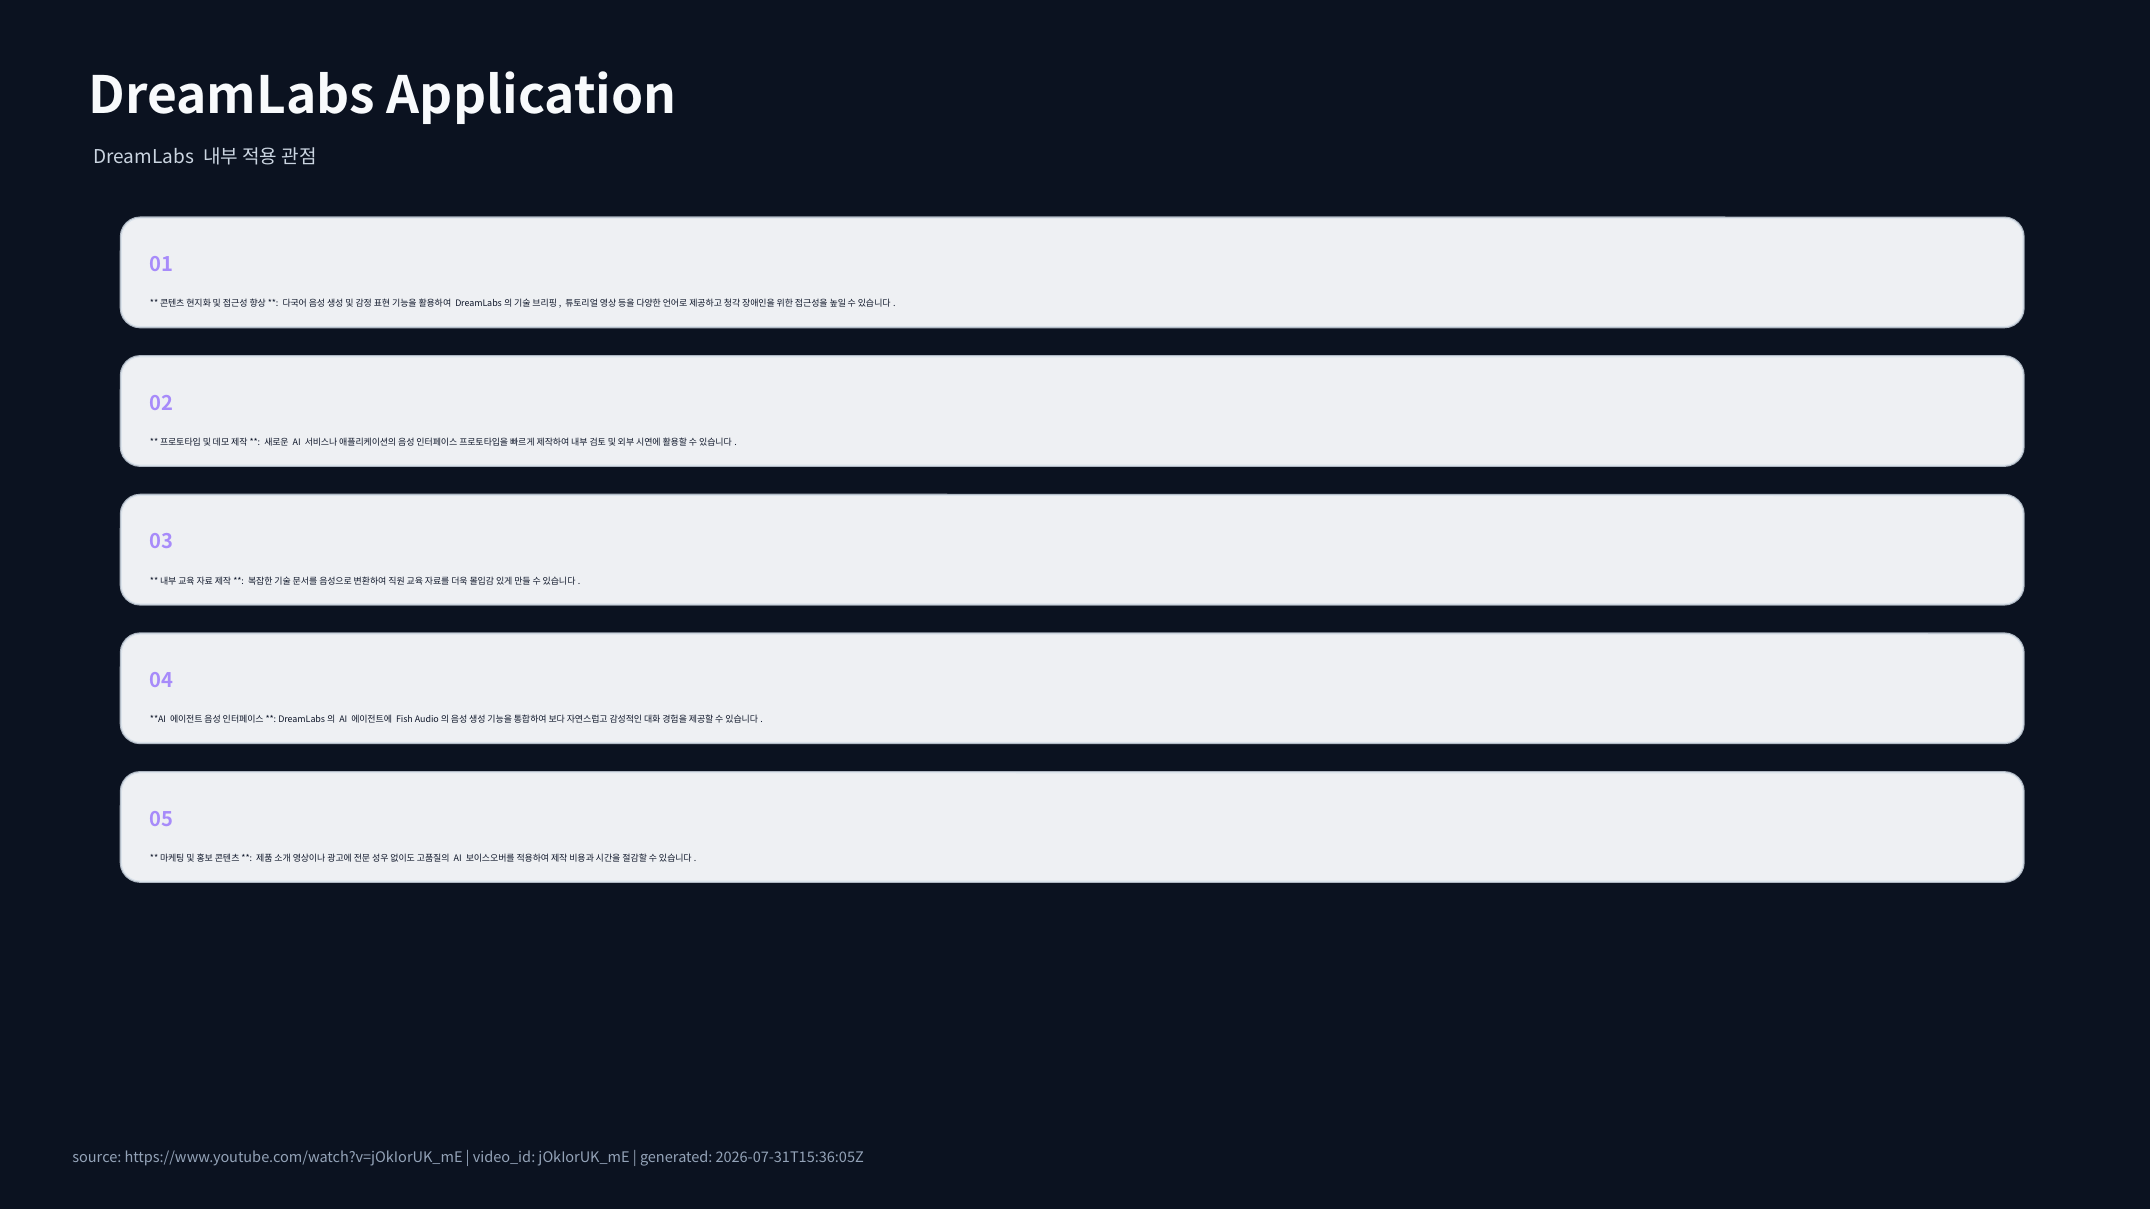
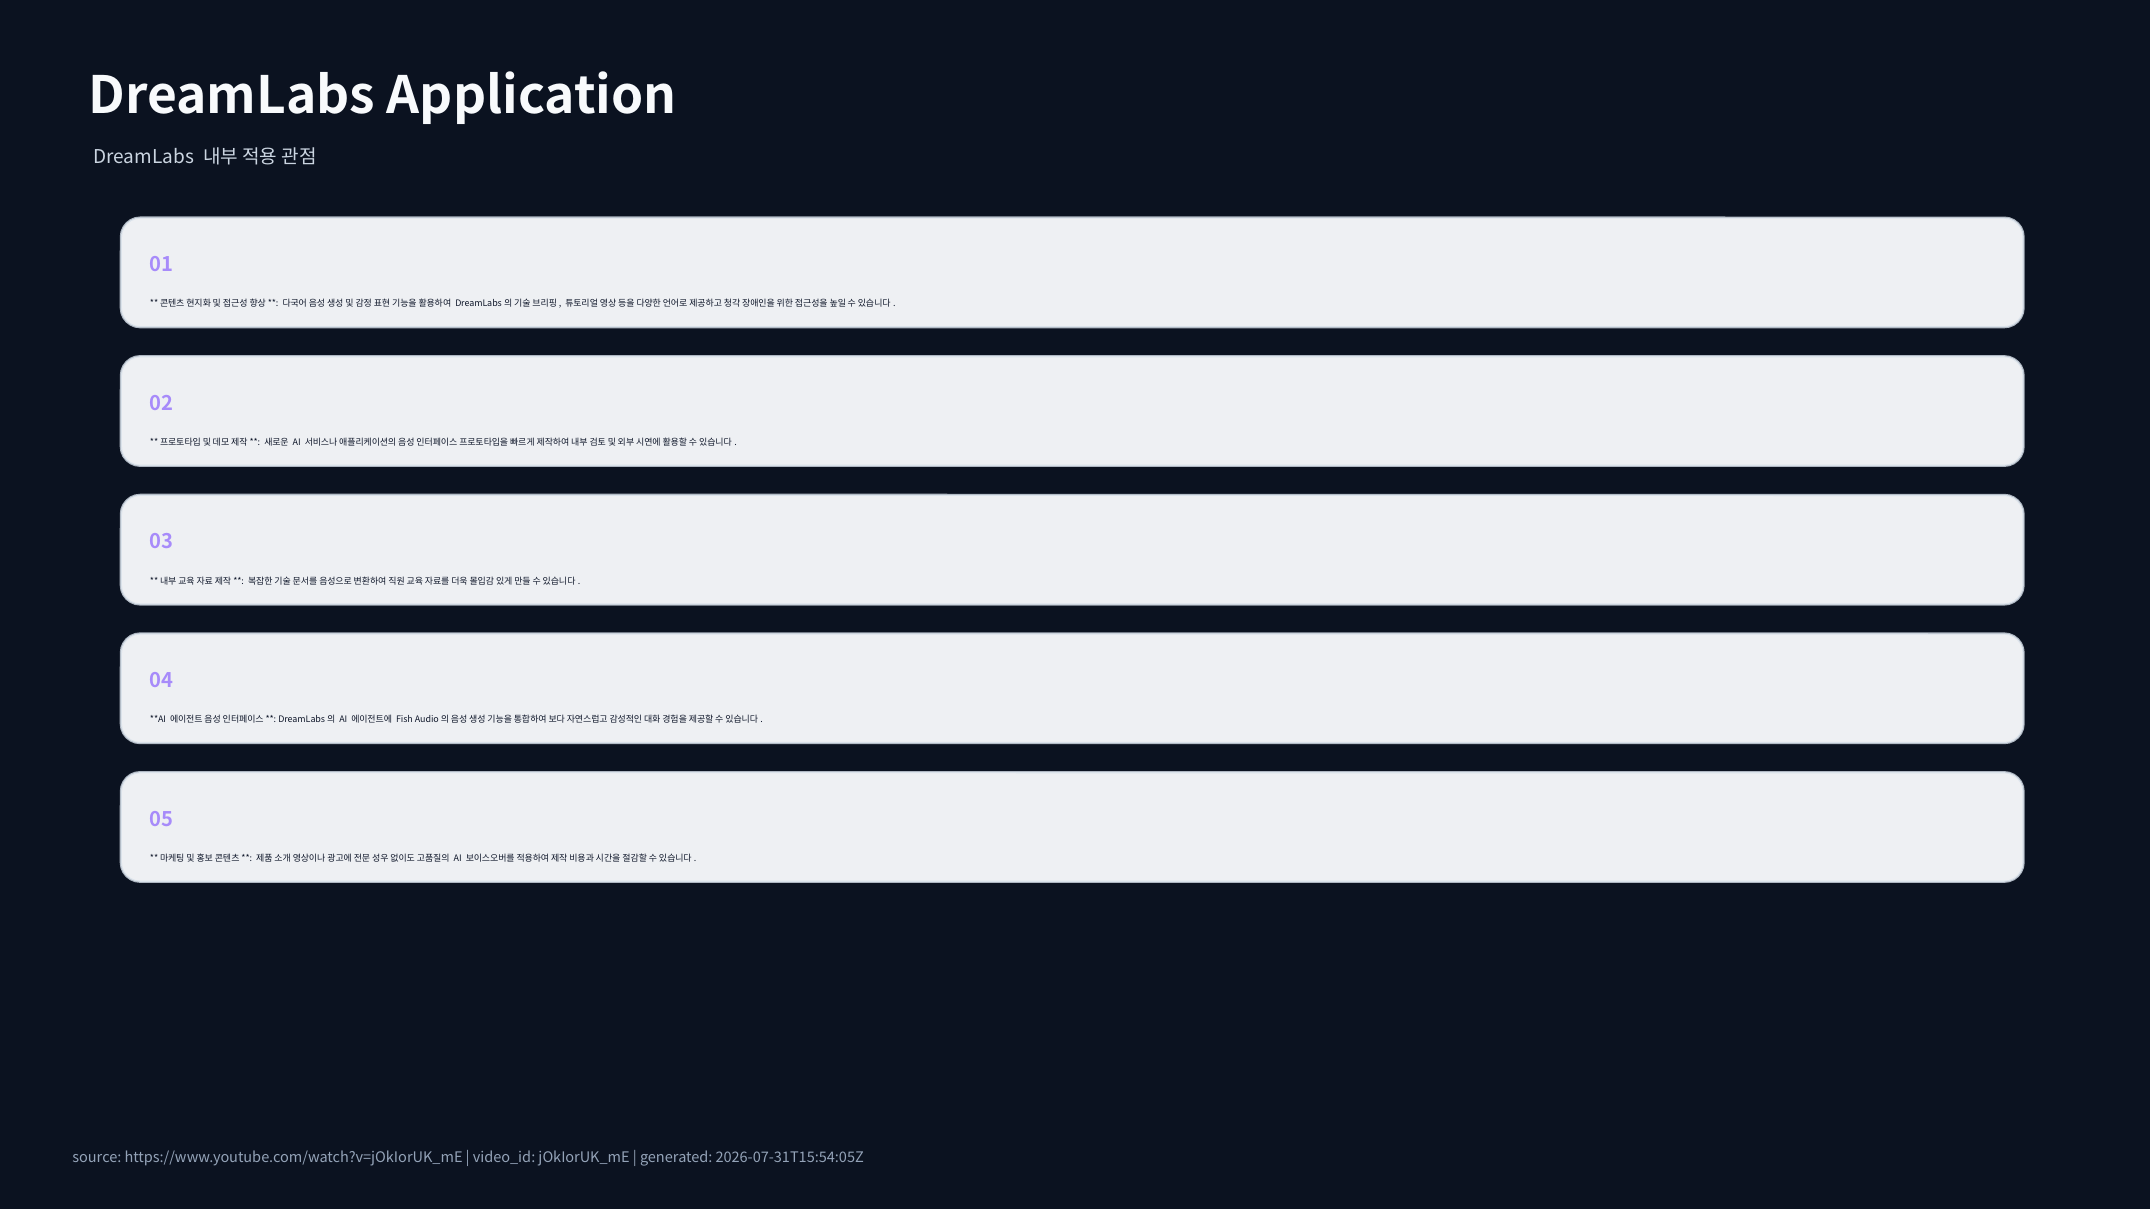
2026-07-31T15:36:05Z: 2026-07-31T15:36:05Z -> 2026-07-31T15:54:05Z (790, 1158)
